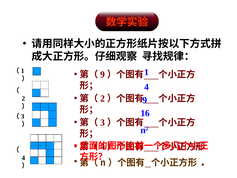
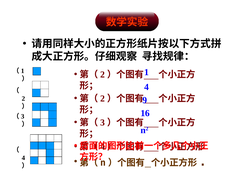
9: 9 -> 2 (103, 74)
